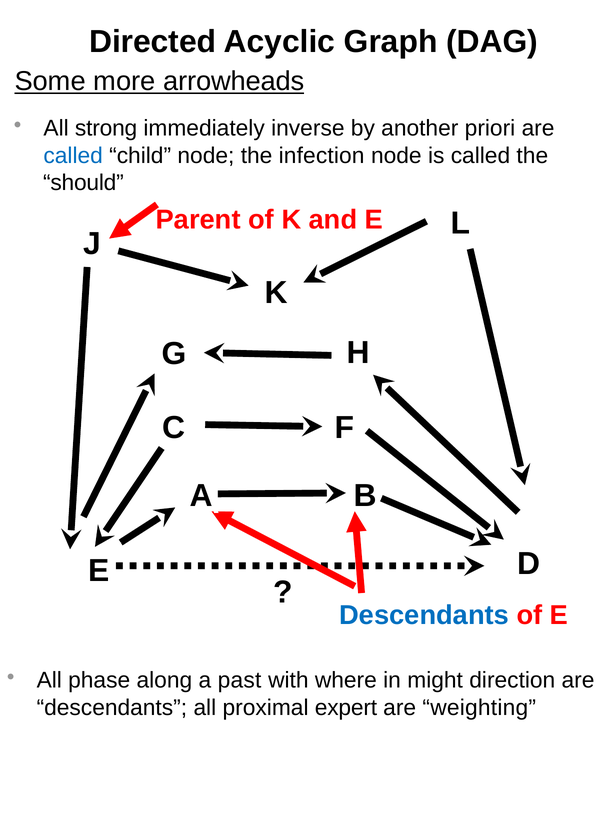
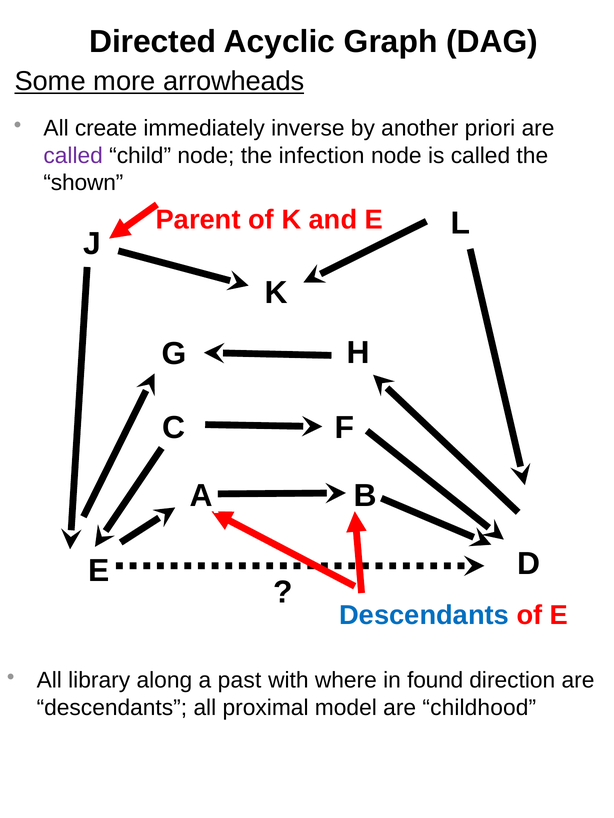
strong: strong -> create (106, 128)
called colour: blue -> purple (73, 156)
should: should -> shown (83, 183)
phase: phase -> library (99, 681)
might: might -> found (435, 681)
expert: expert -> model (346, 708)
weighting: weighting -> childhood (479, 708)
